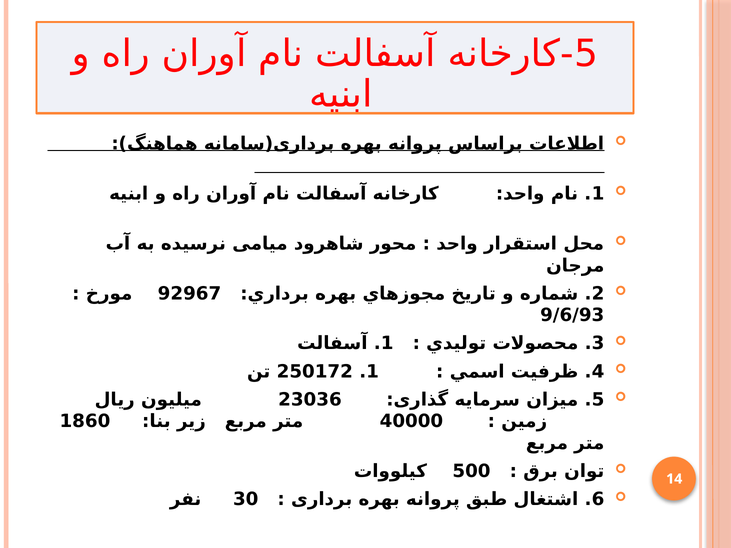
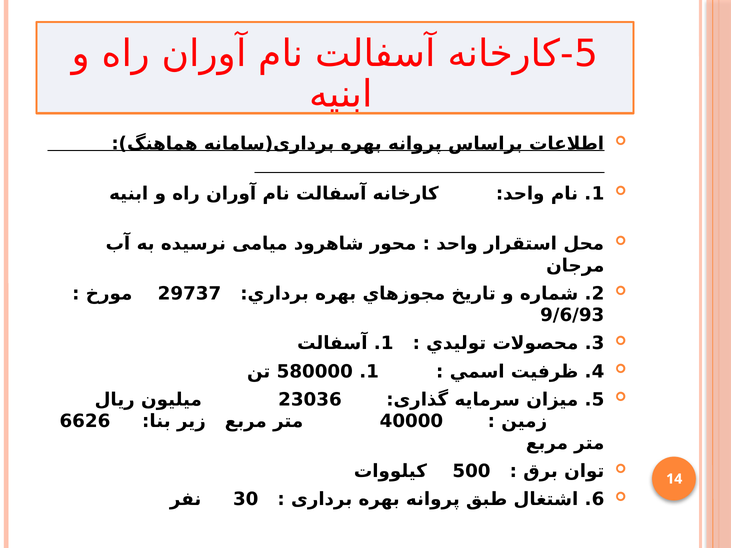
92967: 92967 -> 29737 (189, 294)
250172: 250172 -> 580000 (315, 372)
1860: 1860 -> 6626 (85, 422)
